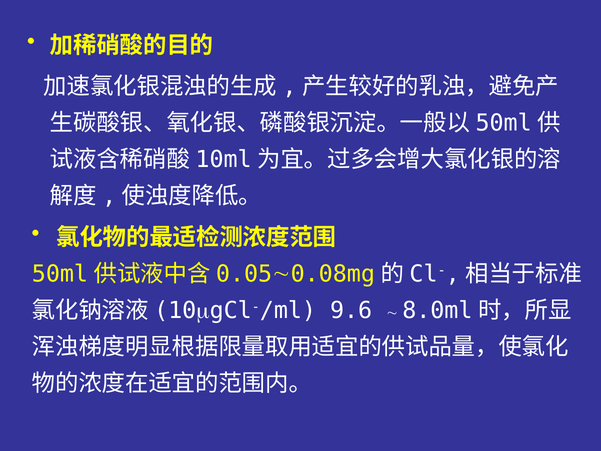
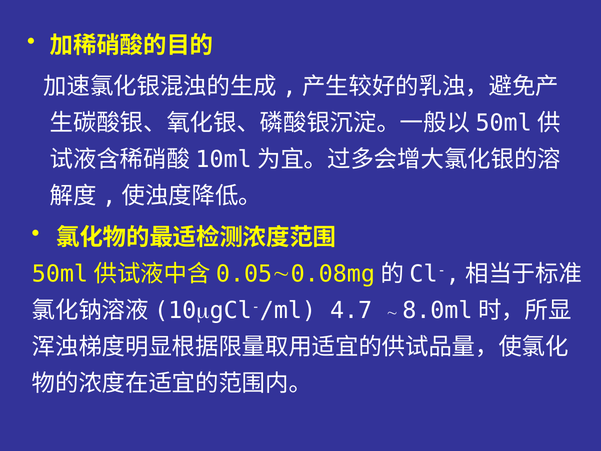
9.6: 9.6 -> 4.7 (351, 310)
